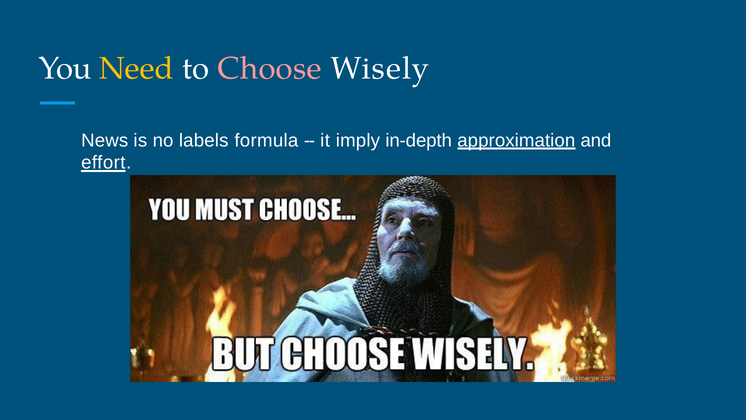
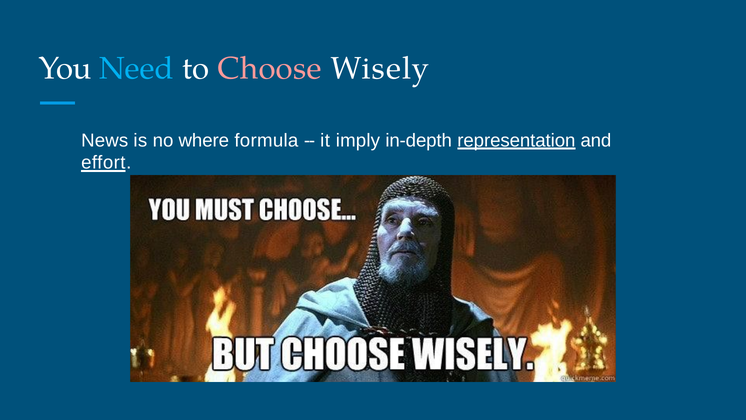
Need colour: yellow -> light blue (136, 69)
labels: labels -> where (204, 140)
approximation: approximation -> representation (516, 140)
